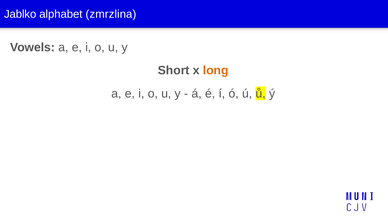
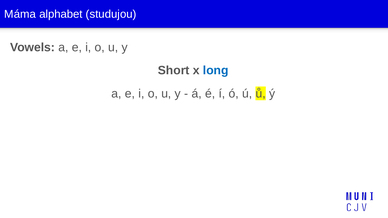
Jablko: Jablko -> Máma (20, 14)
zmrzlina: zmrzlina -> studujou (111, 14)
long colour: orange -> blue (216, 71)
